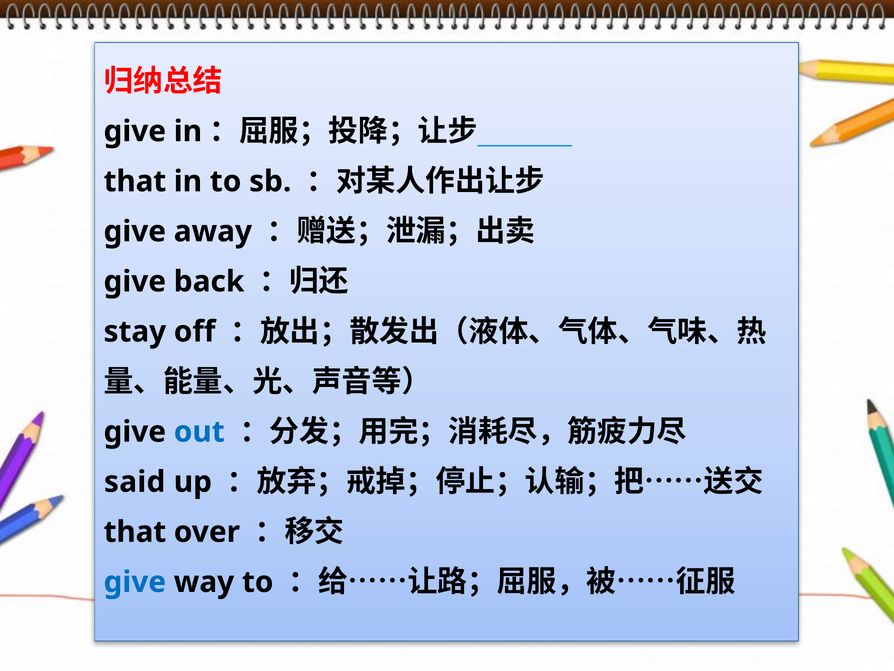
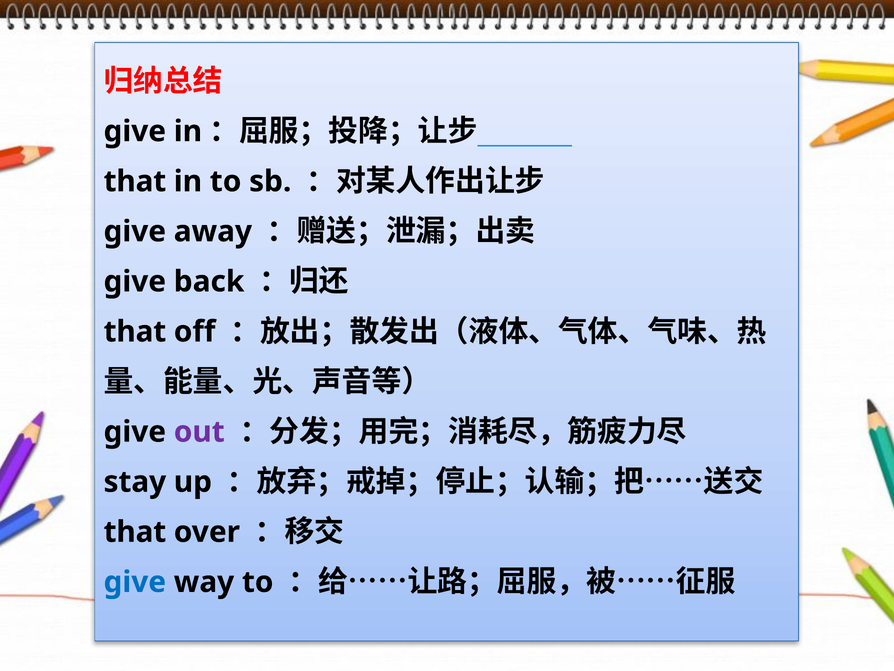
stay: stay -> that (135, 331)
out colour: blue -> purple (199, 432)
said: said -> stay (135, 482)
